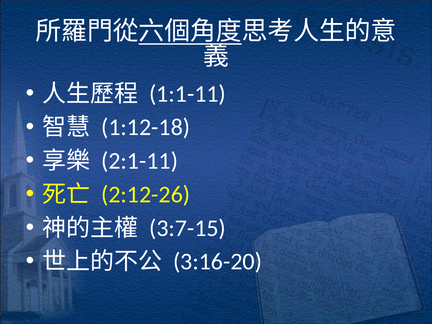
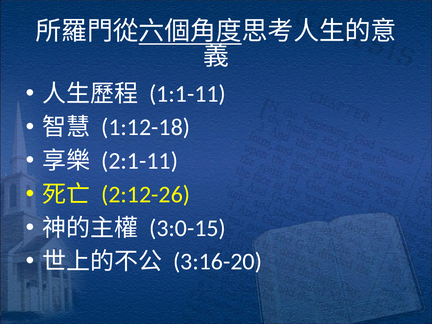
3:7-15: 3:7-15 -> 3:0-15 (188, 228)
